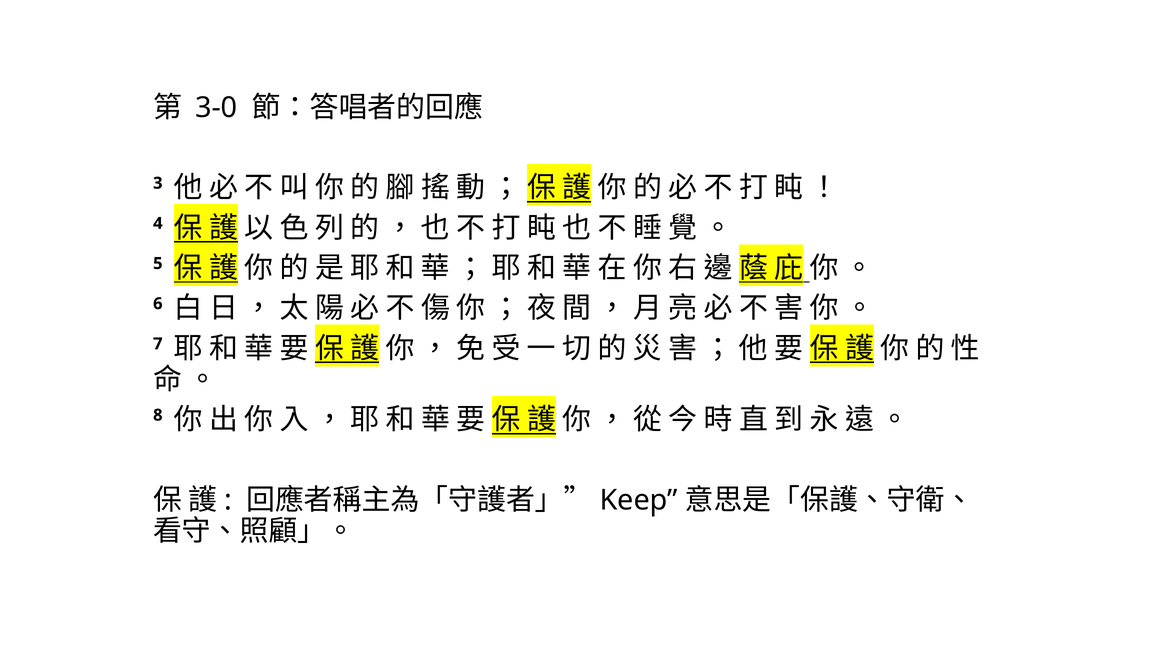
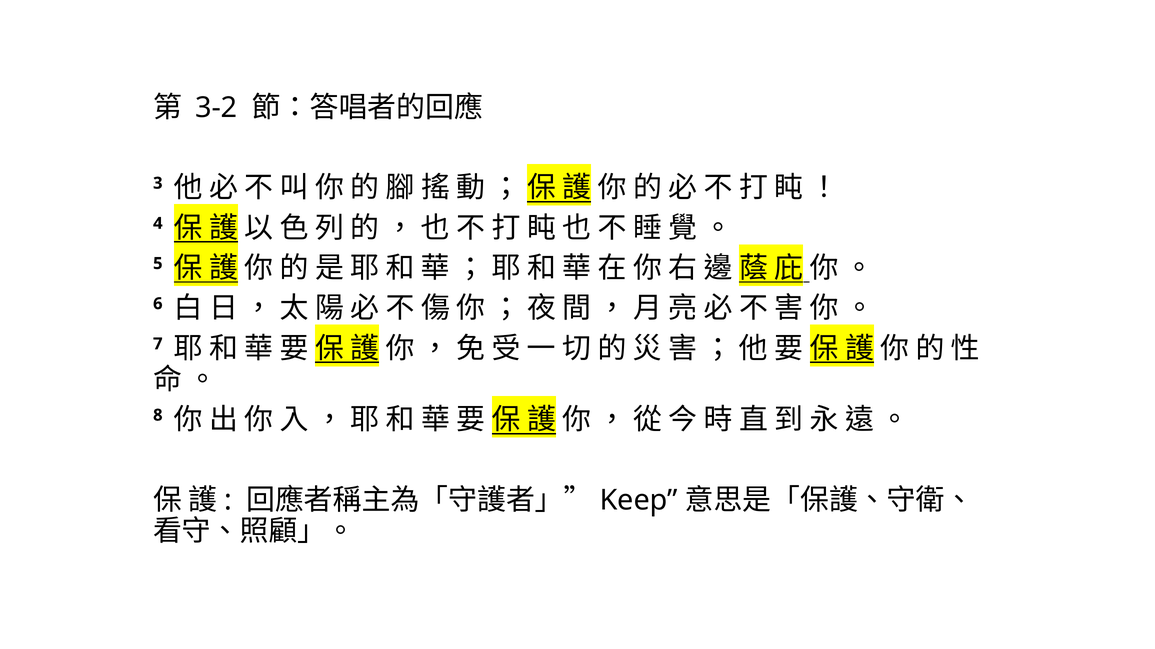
3-0: 3-0 -> 3-2 (216, 108)
